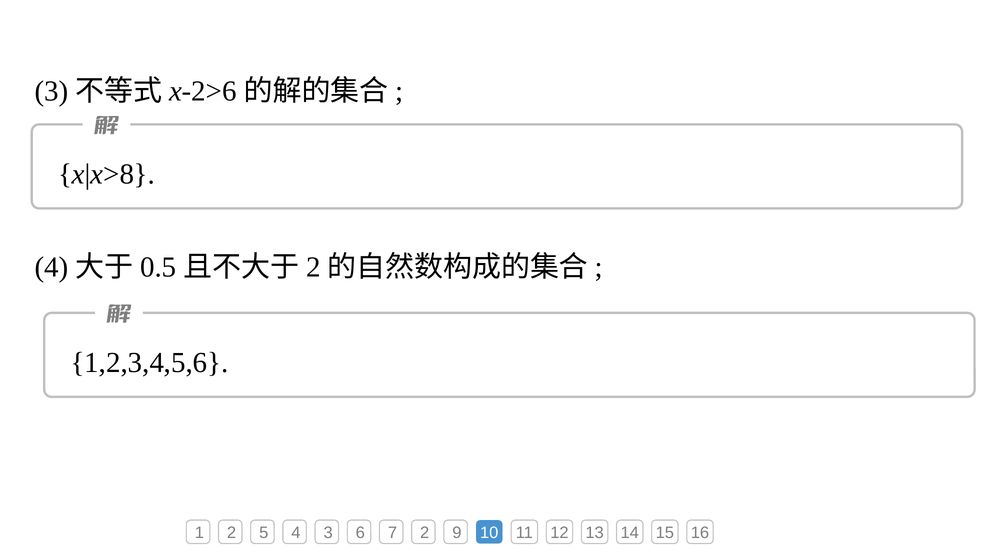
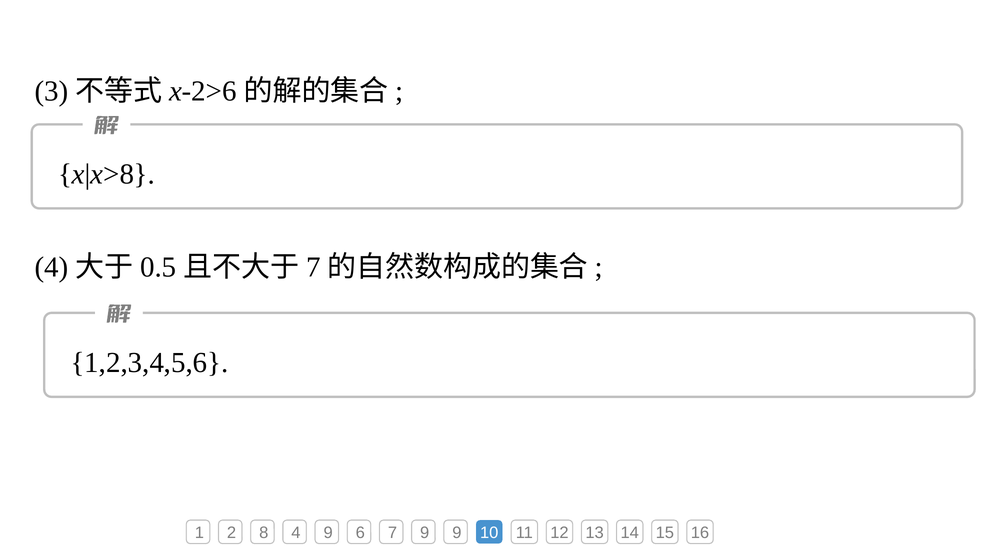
2: 2 -> 7 (313, 267)
5: 5 -> 8 (264, 533)
4 3: 3 -> 9 (328, 533)
7 2: 2 -> 9 (425, 533)
